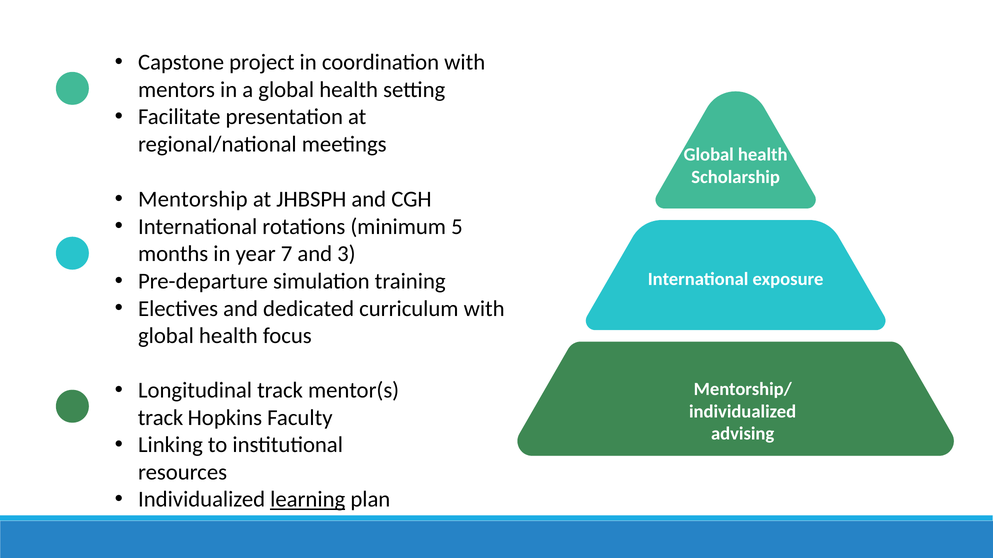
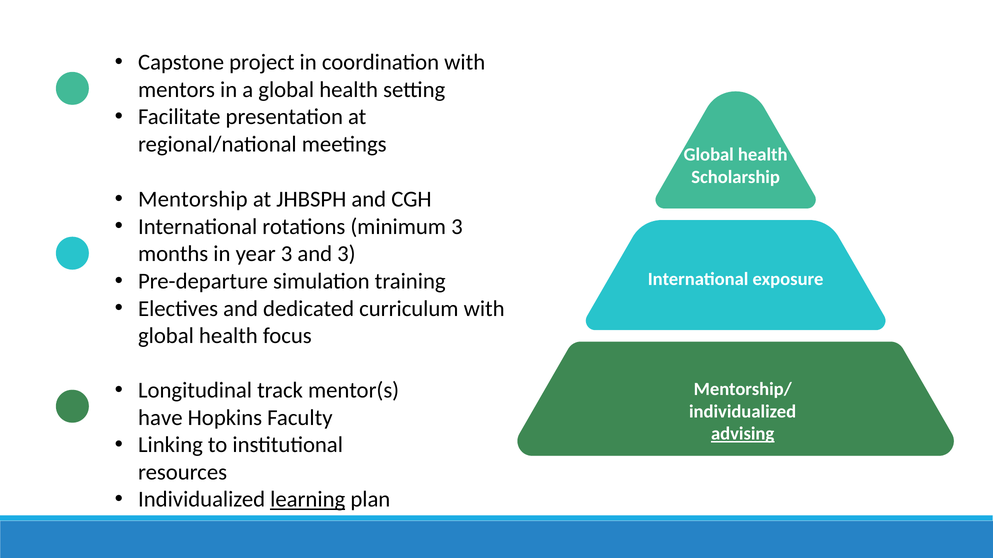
minimum 5: 5 -> 3 (457, 227)
year 7: 7 -> 3 (287, 254)
track: track -> have (160, 418)
advising underline: none -> present (743, 434)
